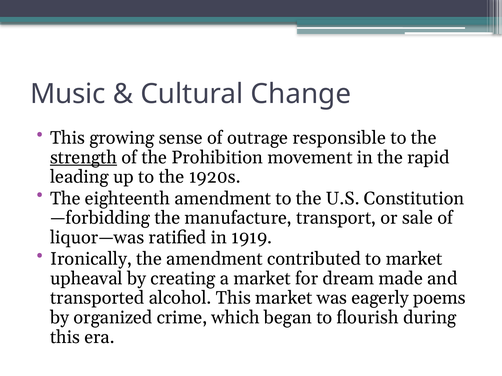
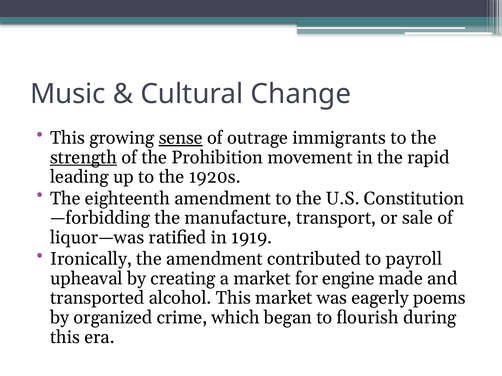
sense underline: none -> present (181, 138)
responsible: responsible -> immigrants (339, 138)
to market: market -> payroll (414, 259)
dream: dream -> engine (348, 279)
